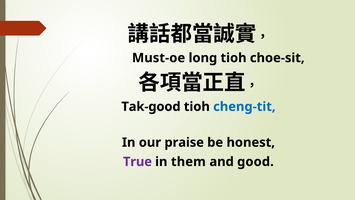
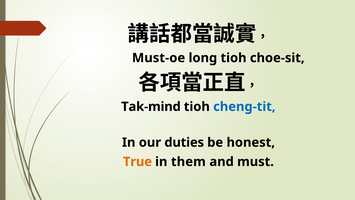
Tak-good: Tak-good -> Tak-mind (151, 106)
praise: praise -> duties (184, 142)
True colour: purple -> orange (137, 161)
good: good -> must (256, 161)
